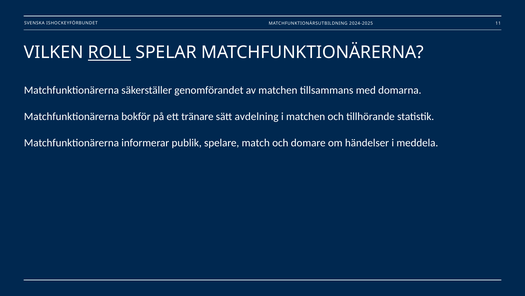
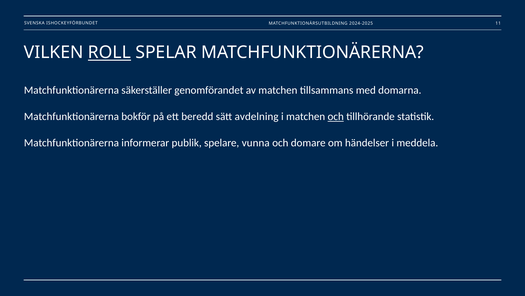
tränare: tränare -> beredd (197, 116)
och underline: none -> present (336, 116)
match: match -> vunna (256, 143)
